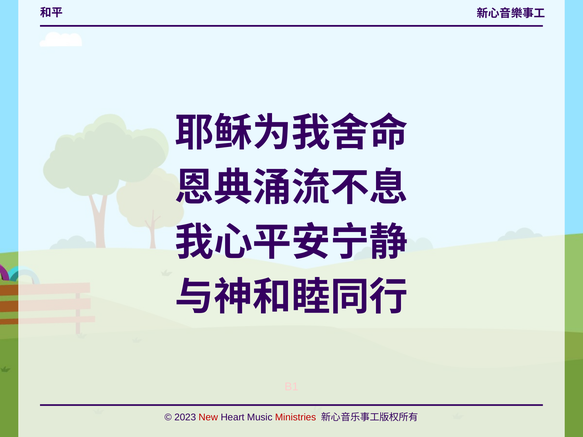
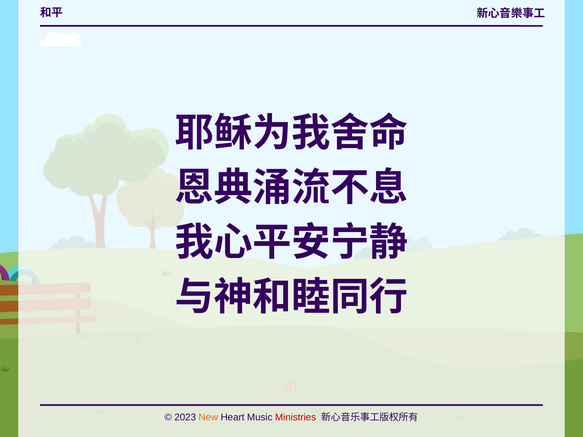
New colour: red -> orange (208, 418)
